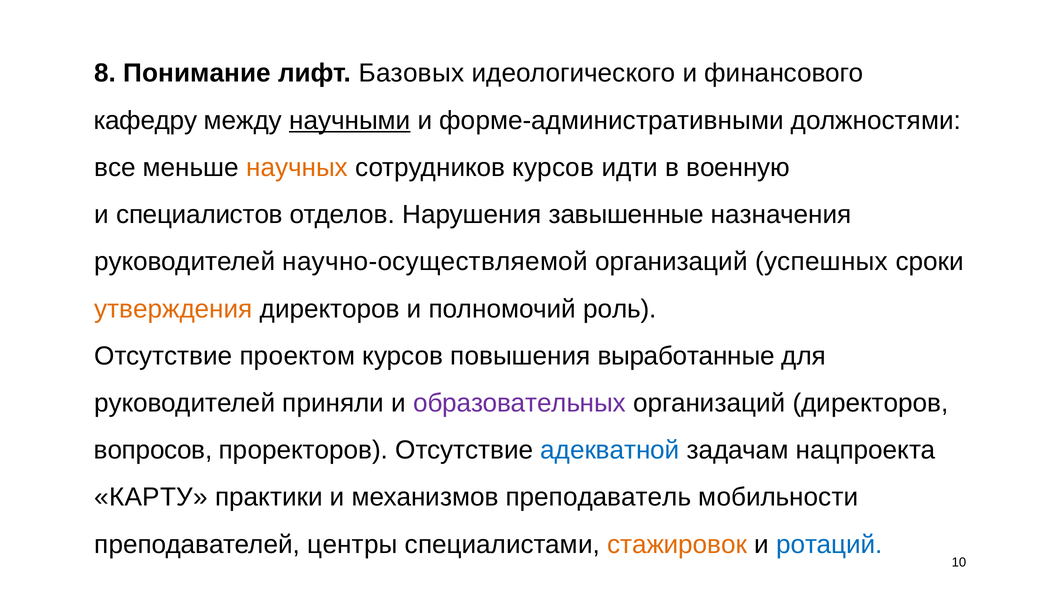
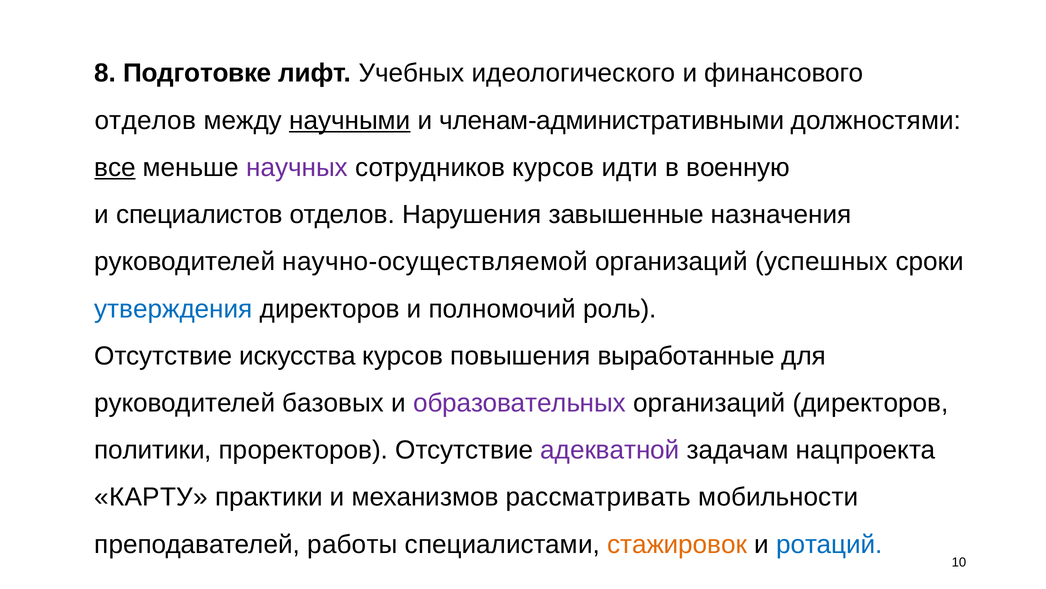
Понимание: Понимание -> Подготовке (197, 73)
Базовых: Базовых -> Учебных (412, 73)
кафедру: кафедру -> отделов (145, 120)
форме-административными: форме-административными -> членам-административными (612, 120)
все underline: none -> present (115, 167)
научных colour: orange -> purple (297, 167)
утверждения colour: orange -> blue (173, 309)
проектом: проектом -> искусства (298, 356)
приняли: приняли -> базовых (333, 403)
вопросов: вопросов -> политики (153, 450)
адекватной colour: blue -> purple (610, 450)
преподаватель: преподаватель -> рассматривать (598, 497)
центры: центры -> работы (352, 544)
